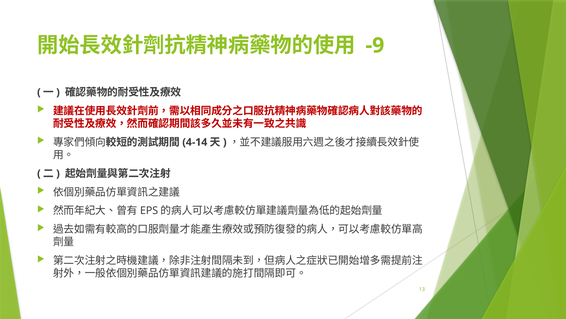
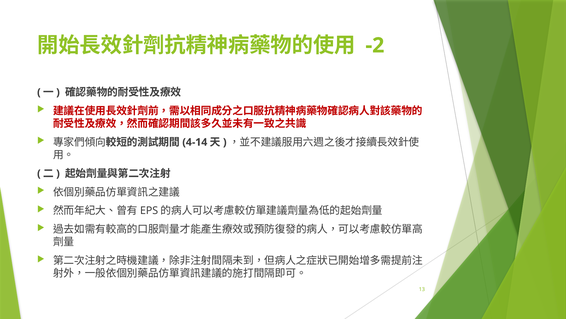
-9: -9 -> -2 (375, 45)
